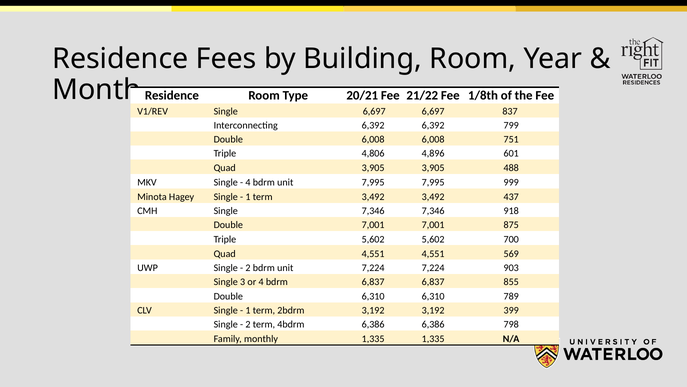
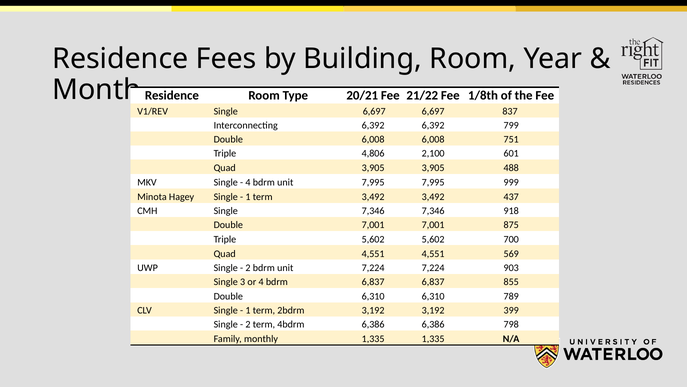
4,896: 4,896 -> 2,100 (433, 153)
